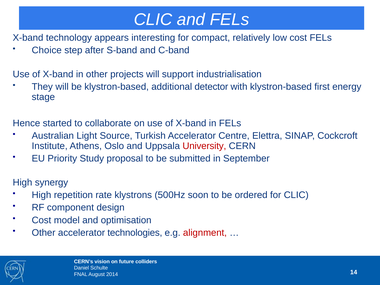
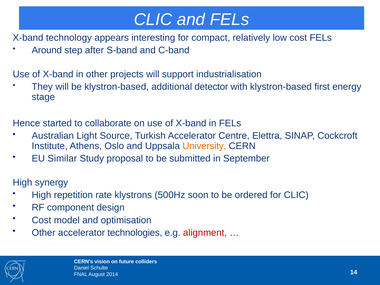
Choice: Choice -> Around (47, 50)
University colour: red -> orange (204, 146)
Priority: Priority -> Similar (62, 159)
